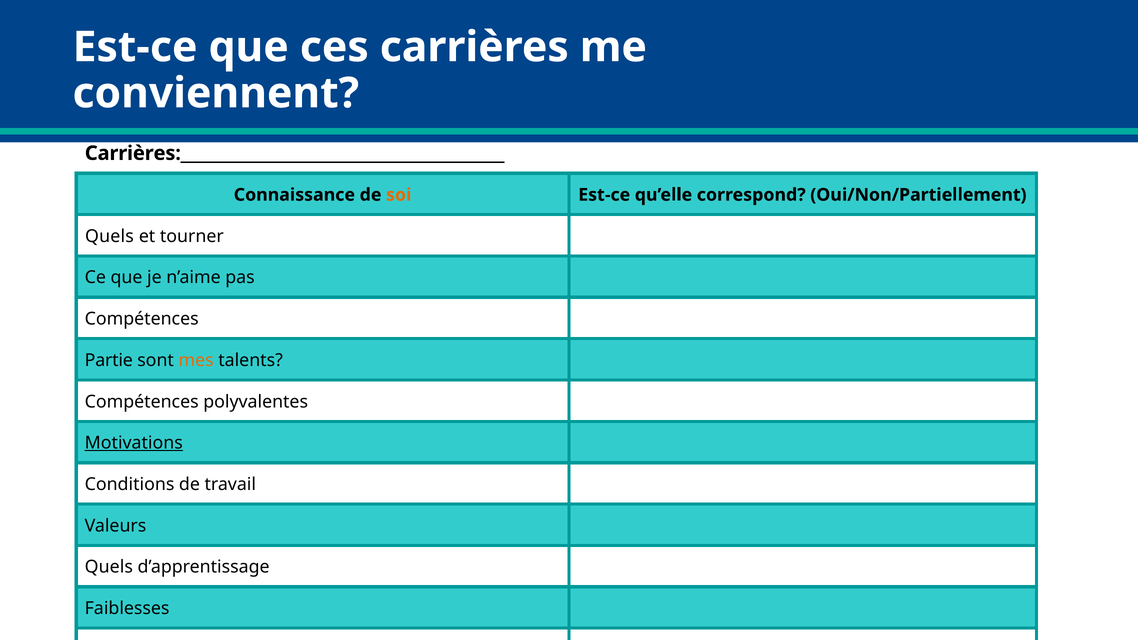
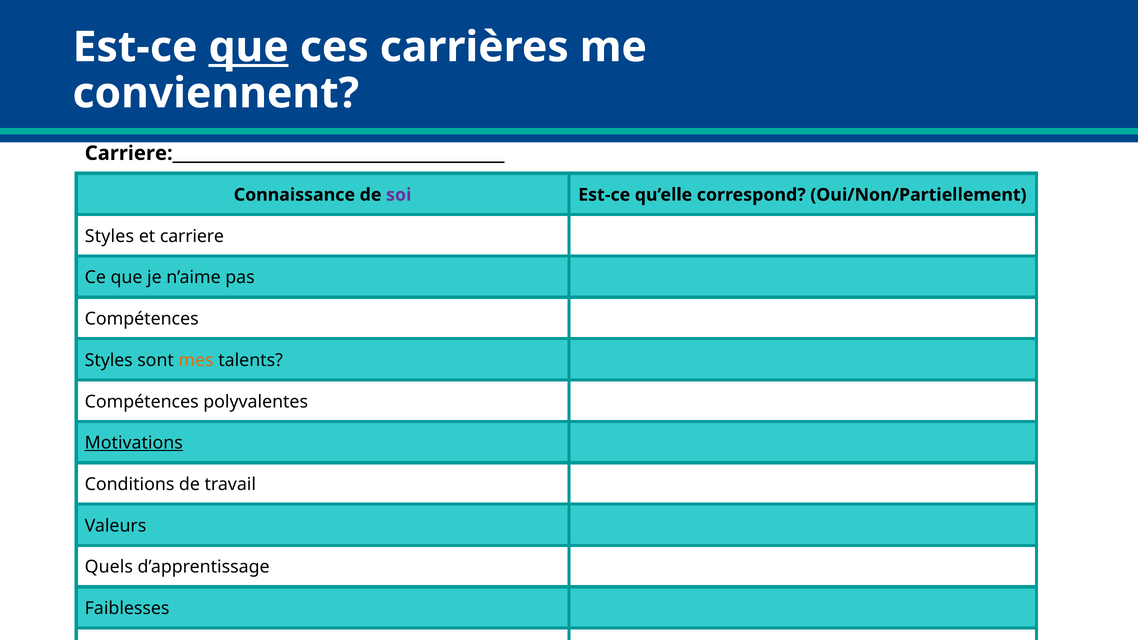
que underline: none -> present (249, 47)
Carrières:________________________________________: Carrières:________________________________________ -> Carriere:________________________________________ (295, 153)
soi colour: orange -> purple (399, 195)
Quels: Quels -> Styles (109, 236)
tourner: tourner -> carriere (192, 236)
Partie: Partie -> Styles (109, 360)
